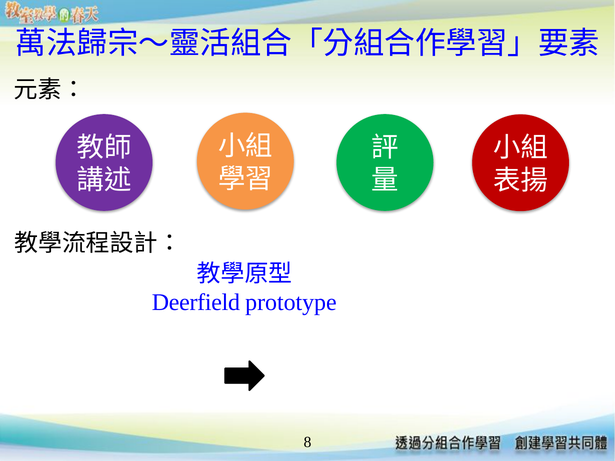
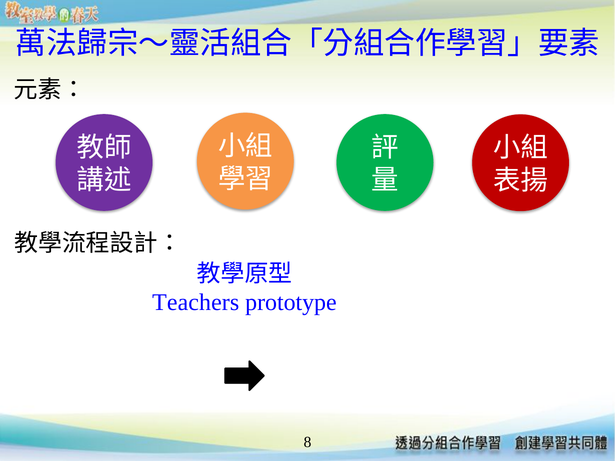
Deerfield: Deerfield -> Teachers (196, 303)
